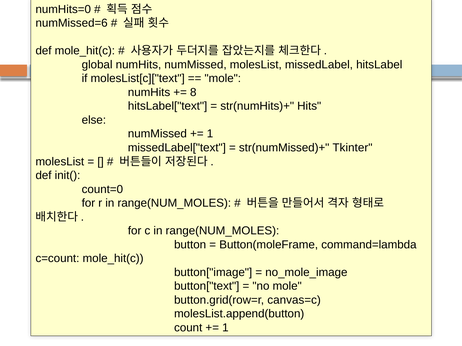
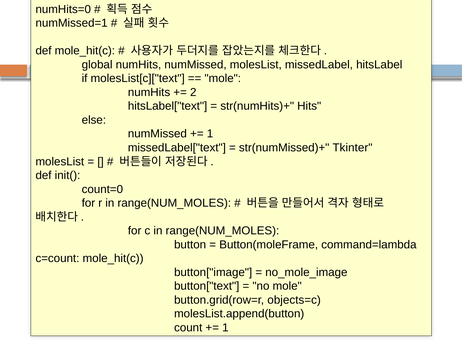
numMissed=6: numMissed=6 -> numMissed=1 (72, 23)
8: 8 -> 2 (193, 92)
canvas=c: canvas=c -> objects=c (294, 300)
